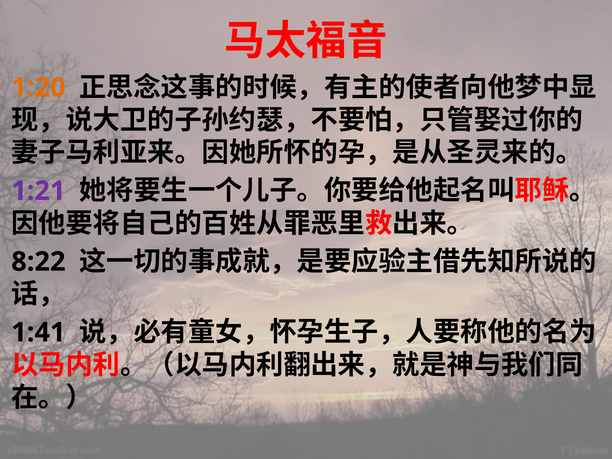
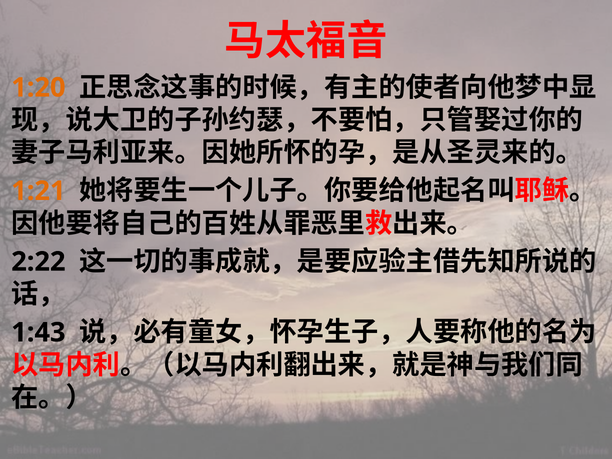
1:21 colour: purple -> orange (38, 191)
8:22: 8:22 -> 2:22 (38, 262)
1:41: 1:41 -> 1:43 (38, 332)
